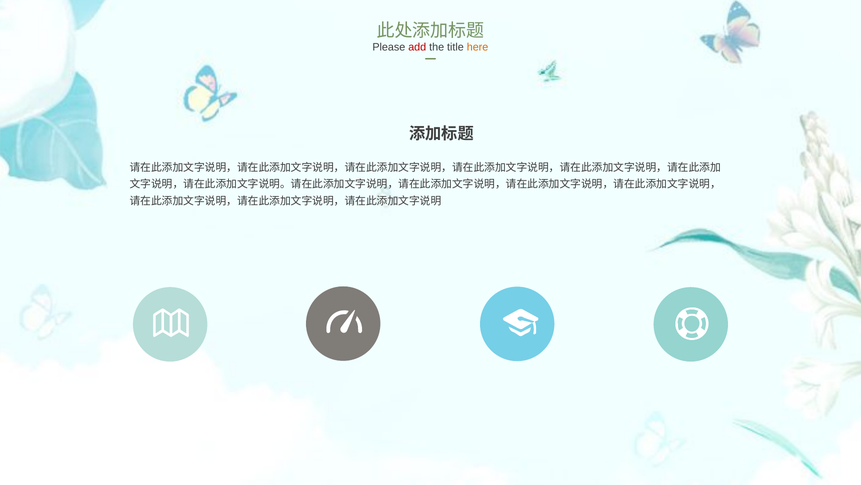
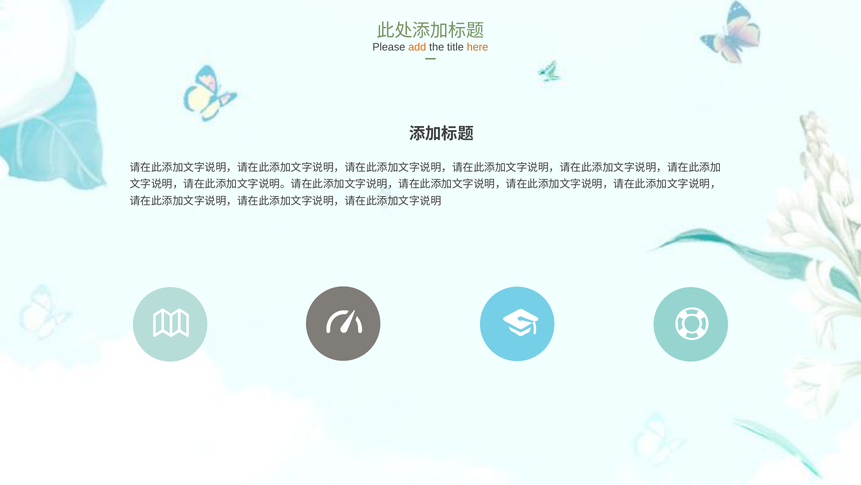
add colour: red -> orange (417, 47)
